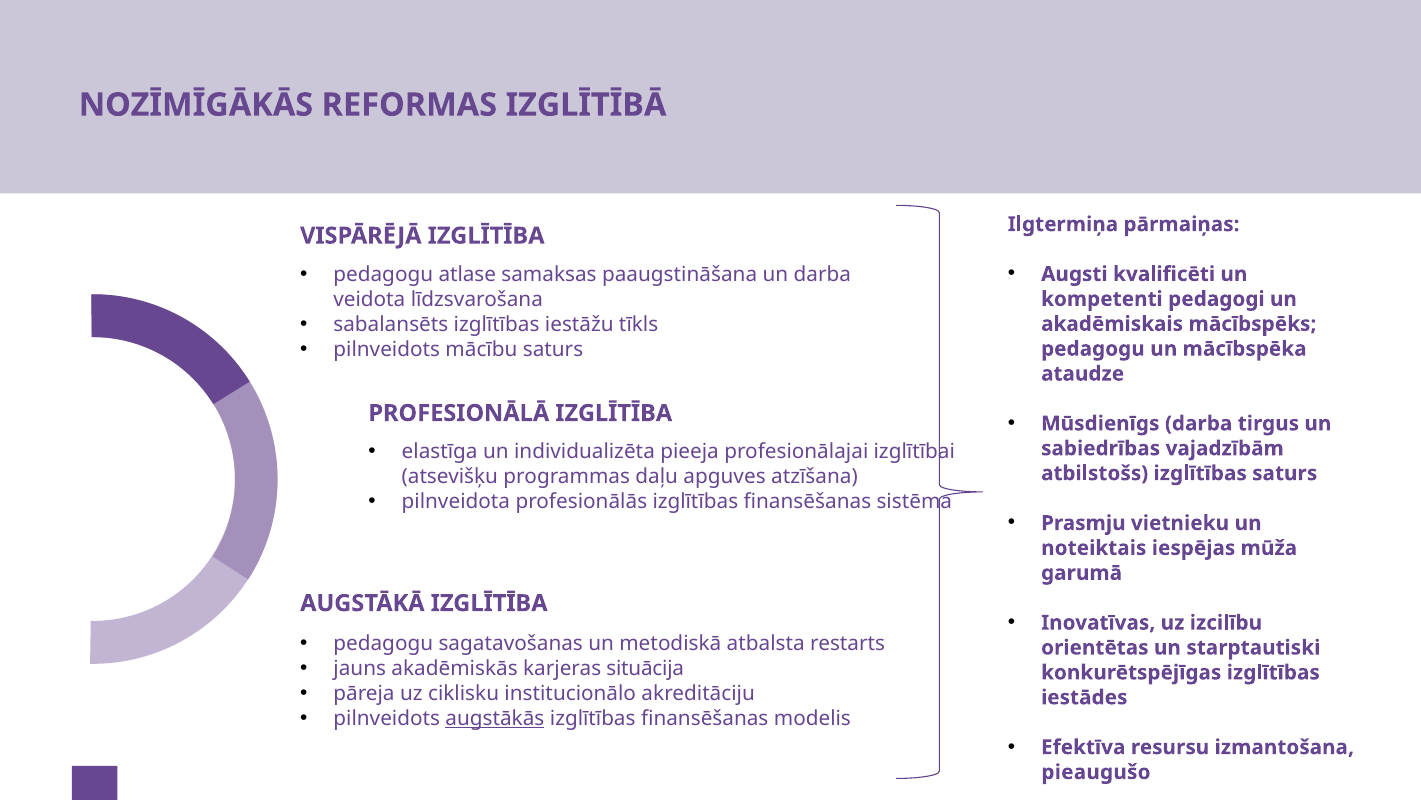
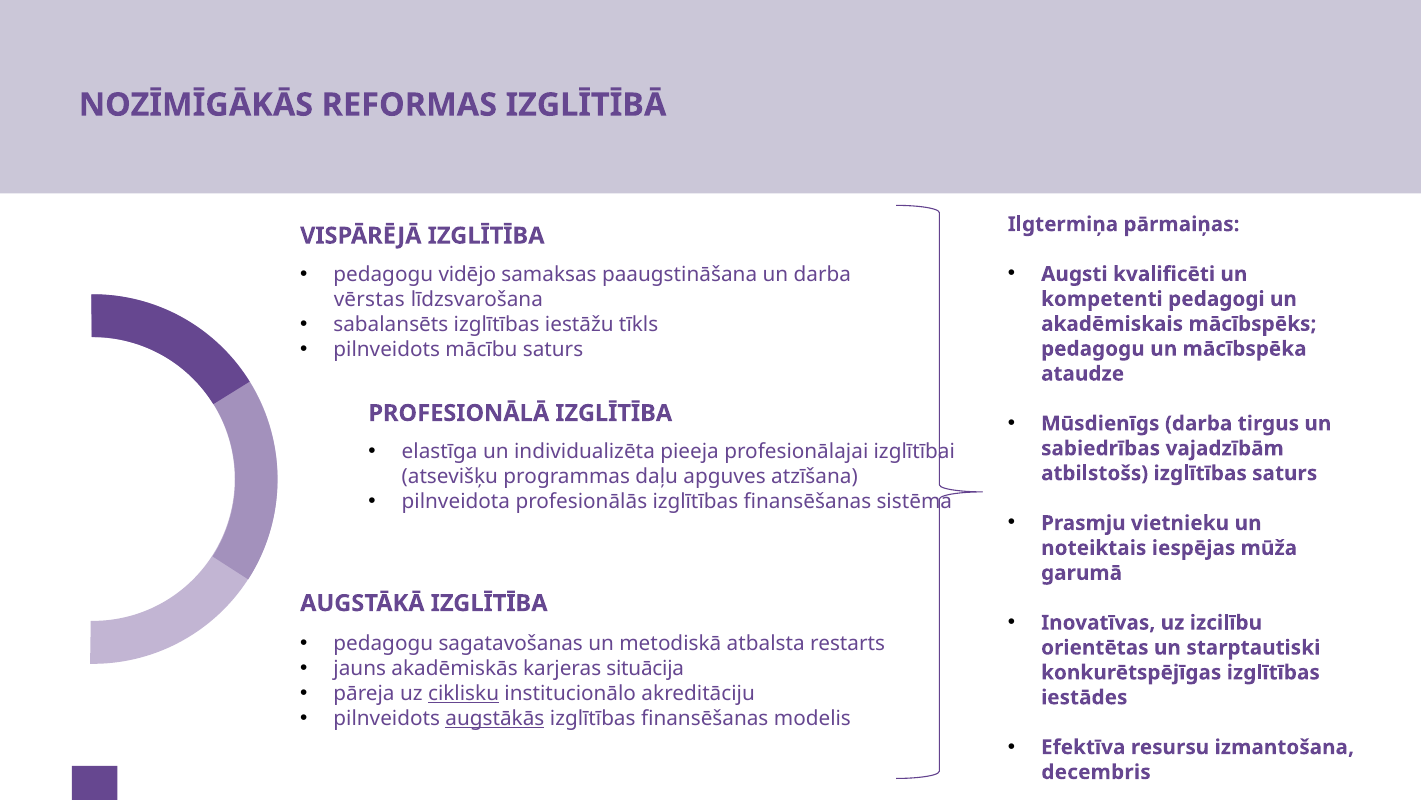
atlase: atlase -> vidējo (467, 274)
veidota: veidota -> vērstas (369, 299)
ciklisku underline: none -> present (464, 693)
pieaugušo: pieaugušo -> decembris (1096, 772)
